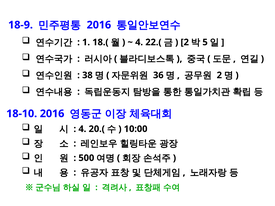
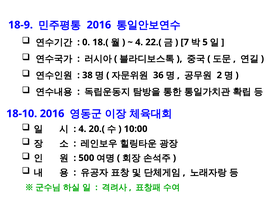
1: 1 -> 0 (86, 42)
2: 2 -> 7 (185, 42)
